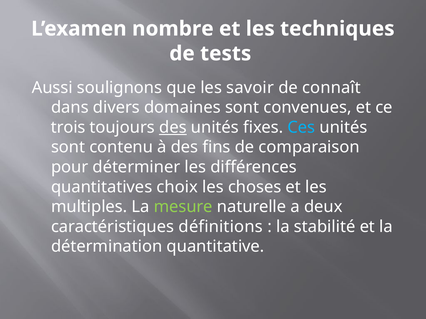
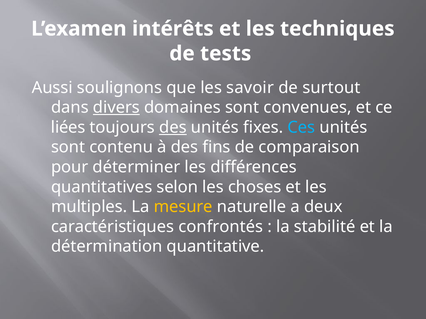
nombre: nombre -> intérêts (173, 29)
connaît: connaît -> surtout (332, 88)
divers underline: none -> present (116, 108)
trois: trois -> liées (68, 128)
choix: choix -> selon (177, 187)
mesure colour: light green -> yellow (183, 207)
définitions: définitions -> confrontés (221, 227)
